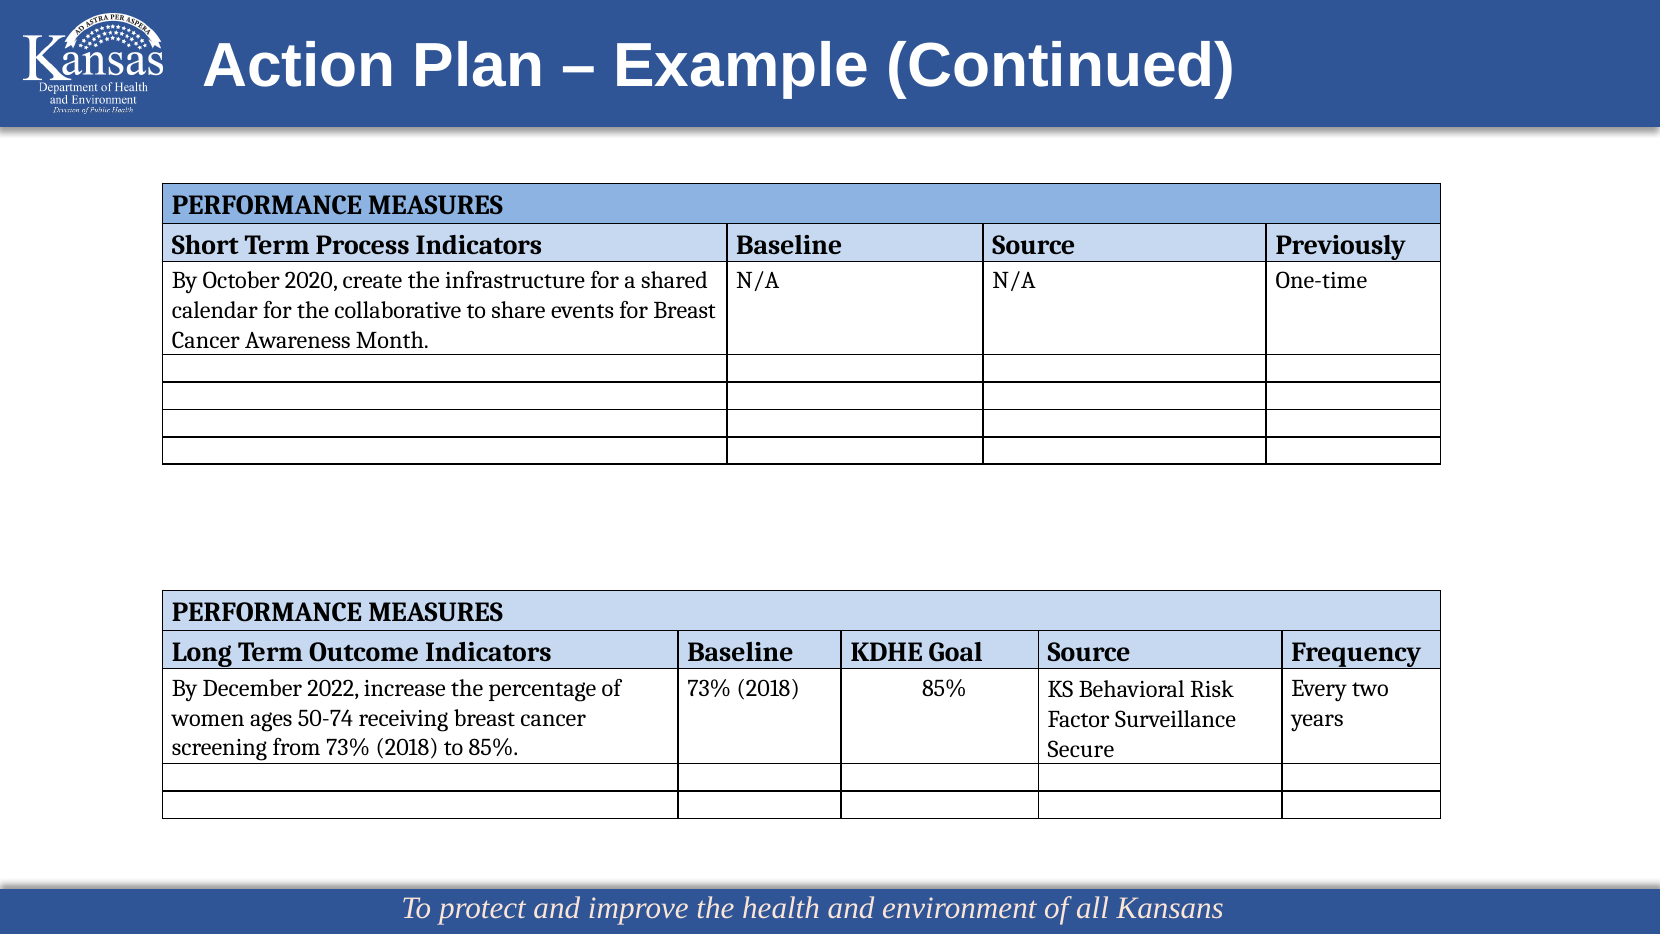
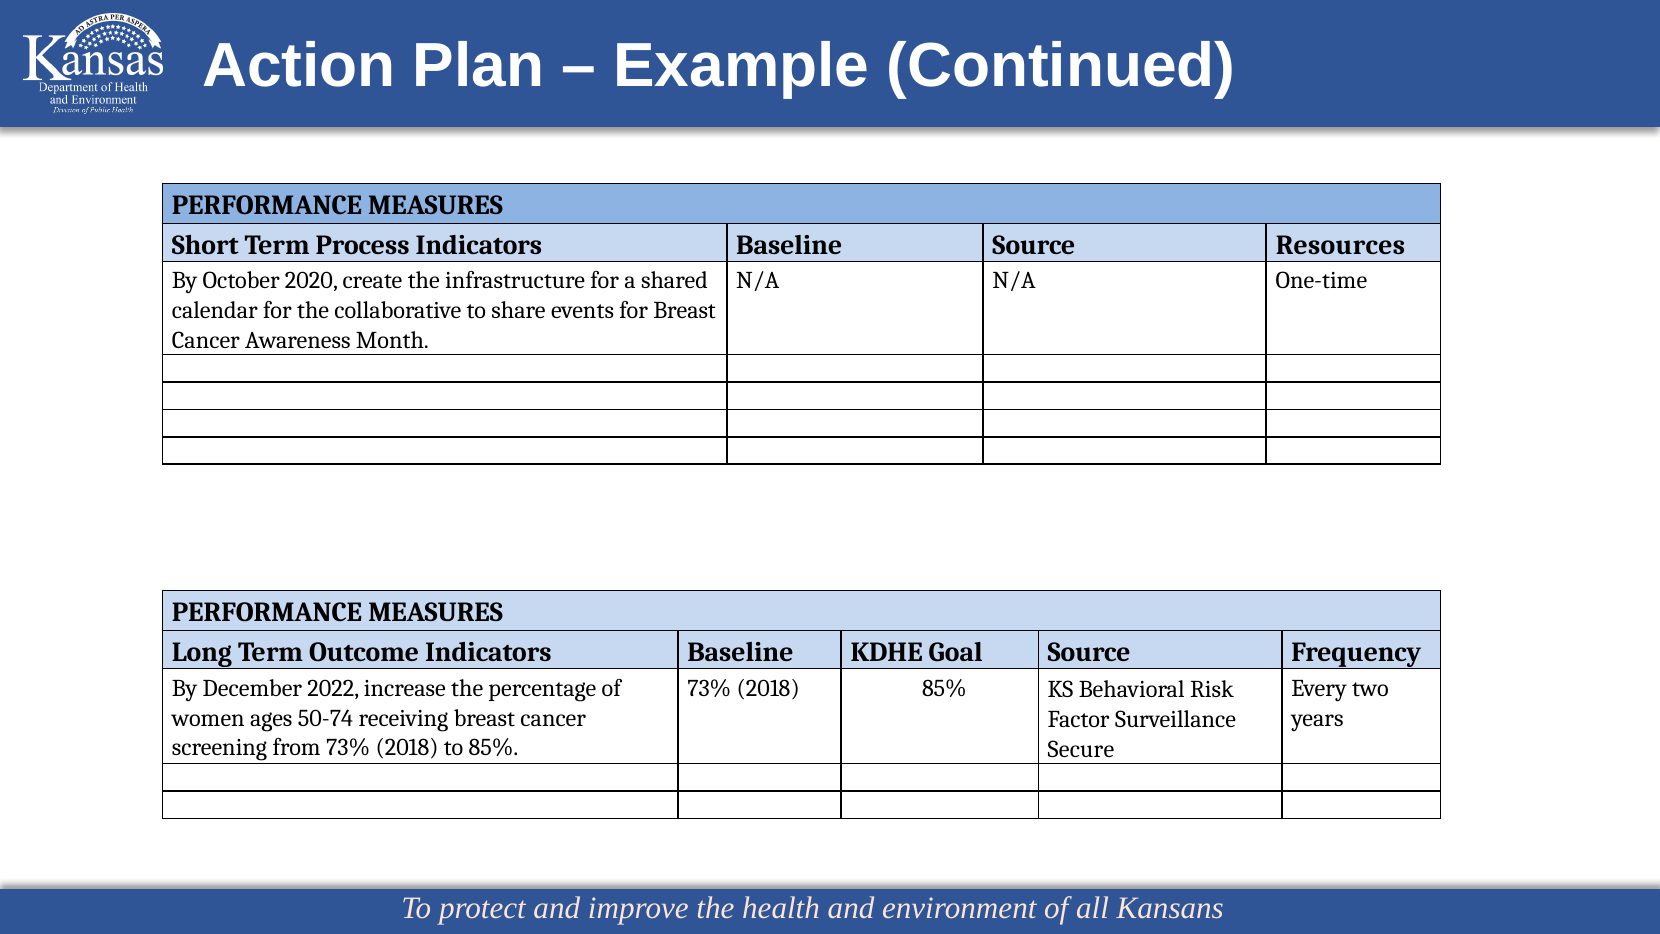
Previously: Previously -> Resources (1340, 245)
